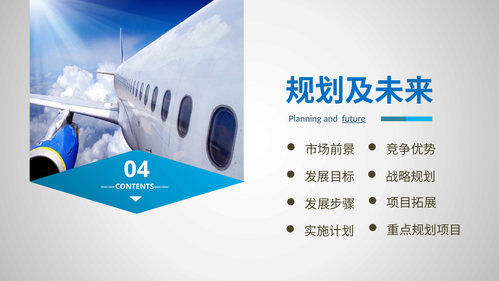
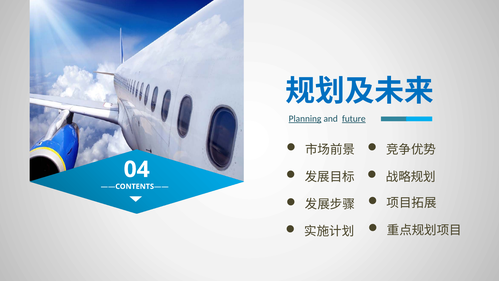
Planning underline: none -> present (305, 119)
